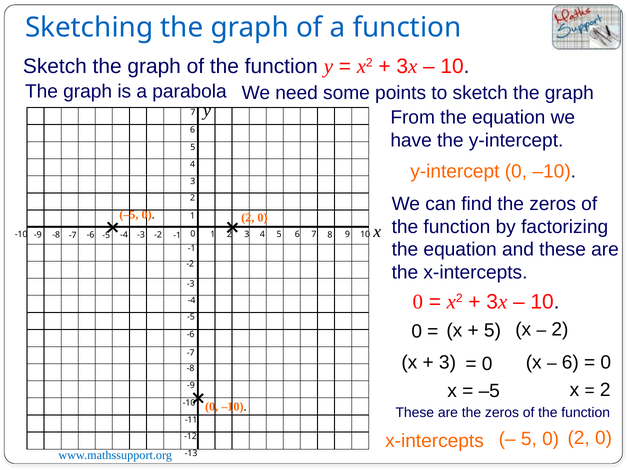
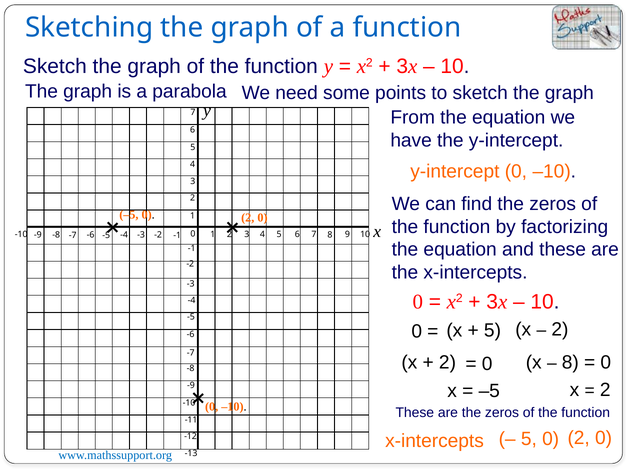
3: 3 -> 2 (448, 363)
6: 6 -> 8 (570, 363)
